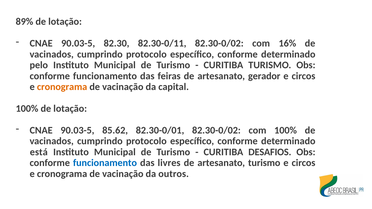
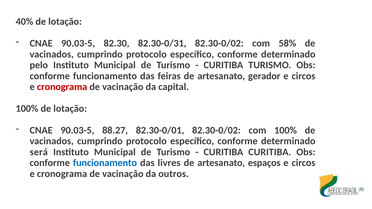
89%: 89% -> 40% (24, 22)
82.30-0/11: 82.30-0/11 -> 82.30-0/31 (162, 43)
16%: 16% -> 58% (287, 43)
cronograma colour: orange -> red (62, 87)
85.62: 85.62 -> 88.27 (115, 130)
está: está -> será (39, 152)
CURITIBA DESAFIOS: DESAFIOS -> CURITIBA (270, 152)
artesanato turismo: turismo -> espaços (264, 163)
